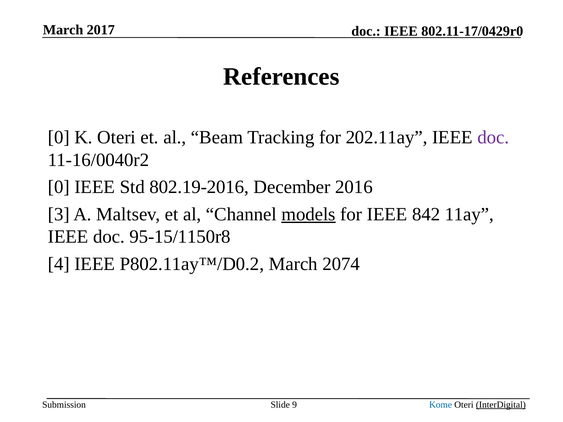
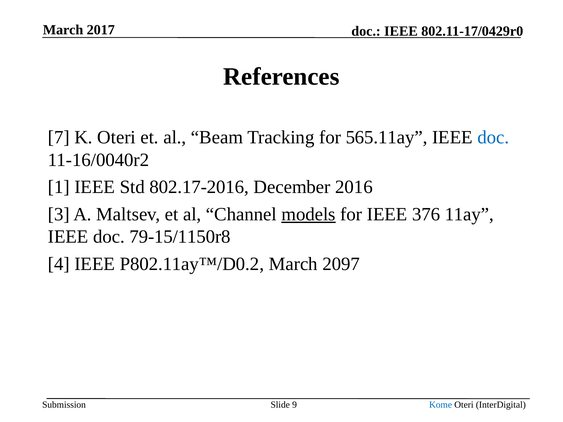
0: 0 -> 7 (59, 137)
202.11ay: 202.11ay -> 565.11ay (387, 137)
doc colour: purple -> blue (493, 137)
0: 0 -> 1 (59, 187)
802.19-2016: 802.19-2016 -> 802.17-2016 (199, 187)
842: 842 -> 376 (426, 214)
95-15/1150r8: 95-15/1150r8 -> 79-15/1150r8 (180, 237)
2074: 2074 -> 2097 (341, 264)
InterDigital underline: present -> none (501, 405)
